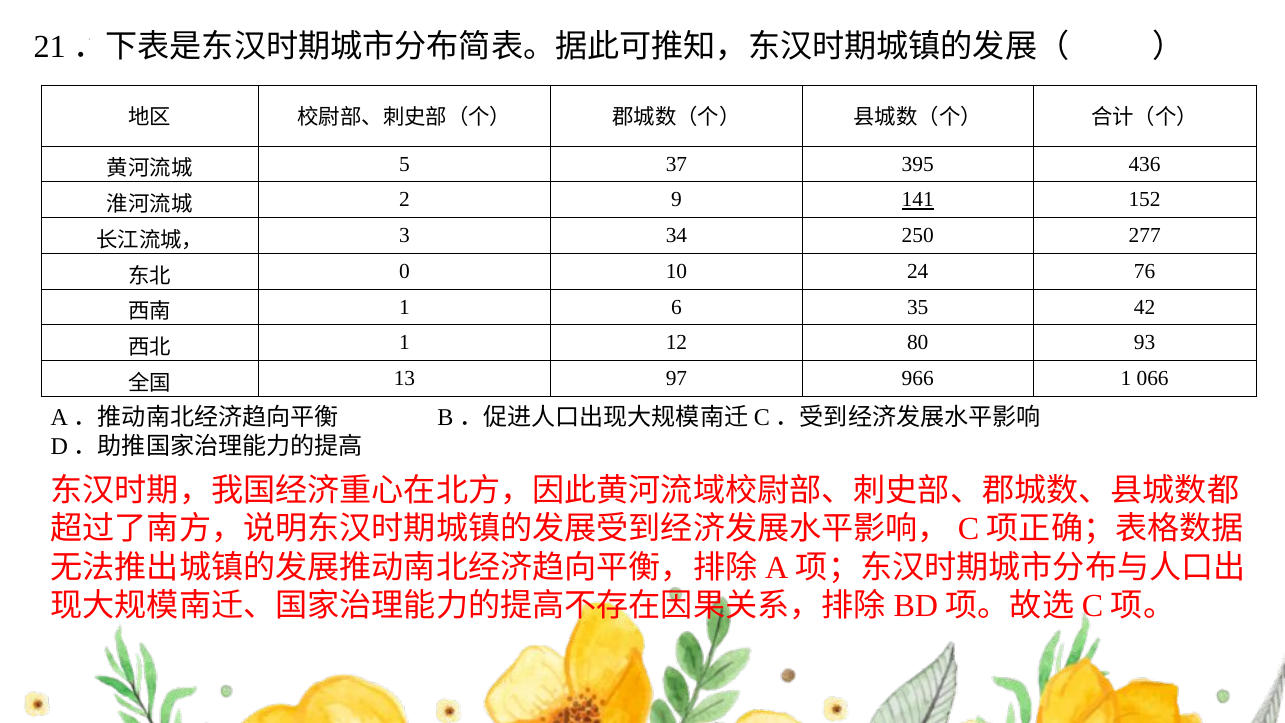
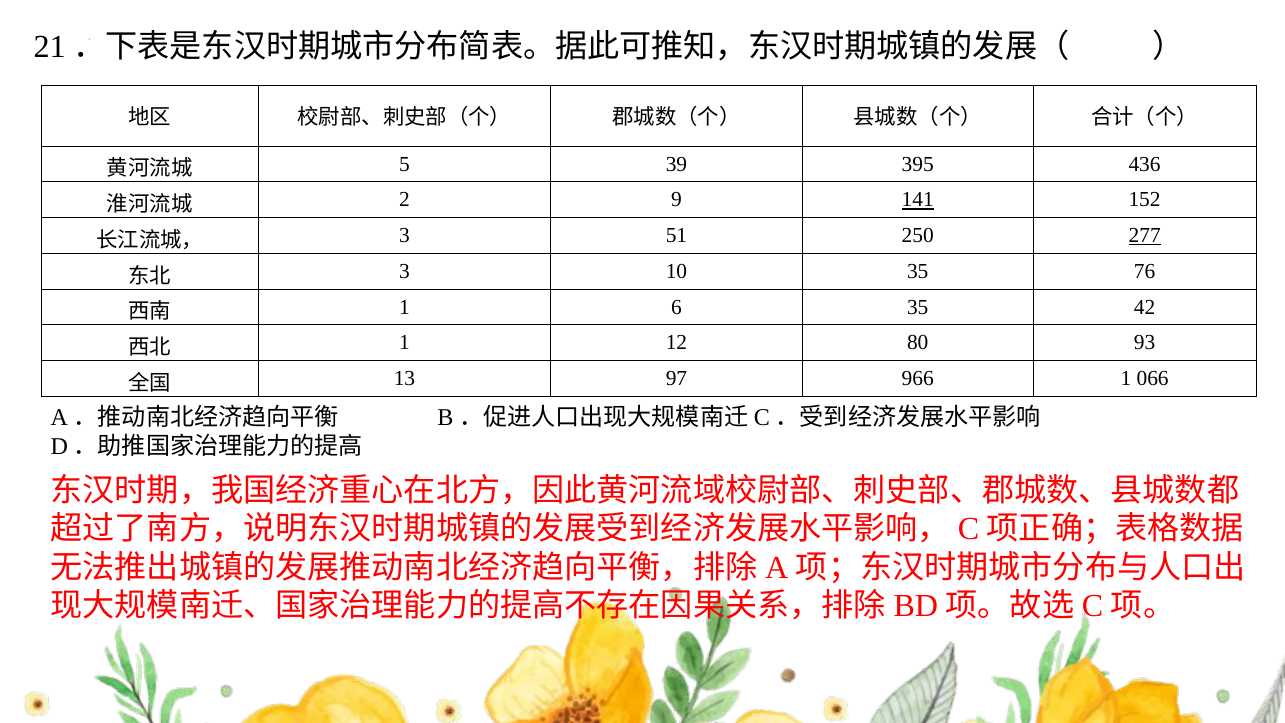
37: 37 -> 39 (676, 164)
34: 34 -> 51 (676, 236)
277 underline: none -> present (1145, 236)
0: 0 -> 3 (405, 271)
10 24: 24 -> 35 (918, 271)
